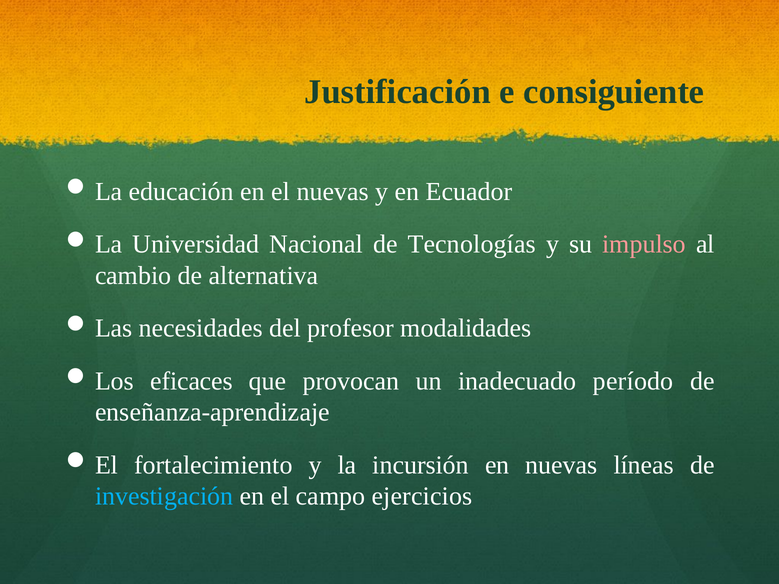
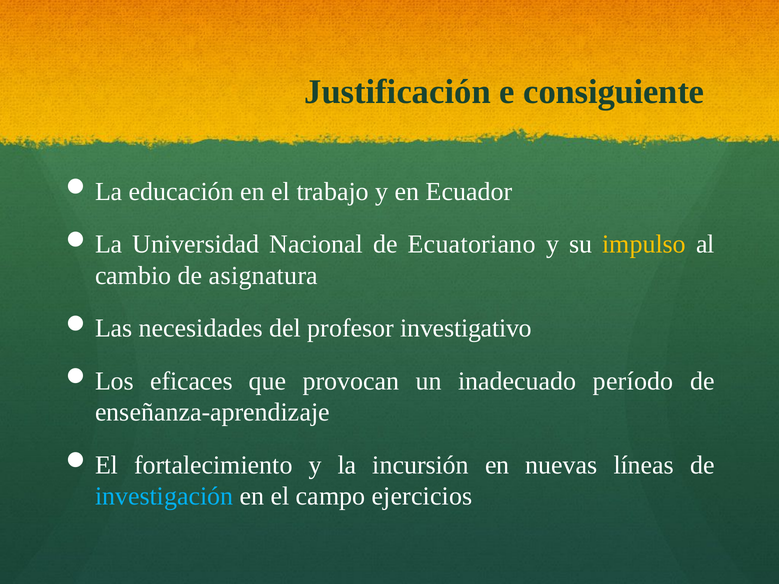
el nuevas: nuevas -> trabajo (333, 192)
Tecnologías: Tecnologías -> Ecuatoriano (472, 244)
impulso colour: pink -> yellow (644, 244)
alternativa: alternativa -> asignatura (263, 276)
modalidades: modalidades -> investigativo (466, 328)
